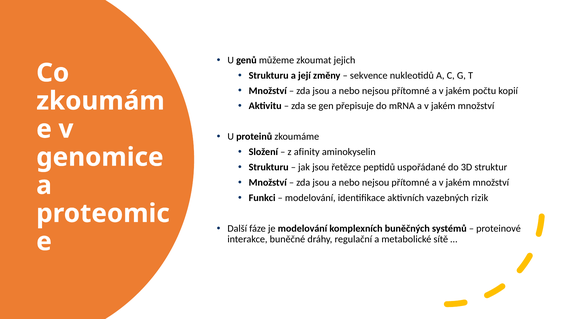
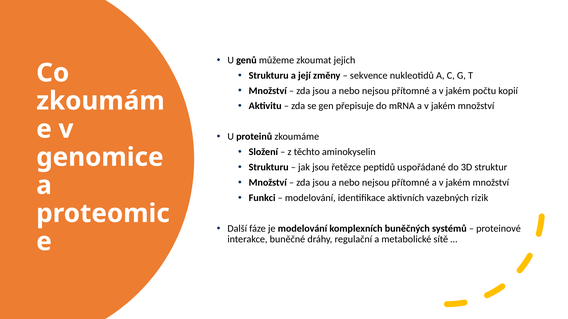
afinity: afinity -> těchto (307, 152)
